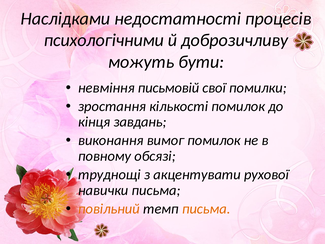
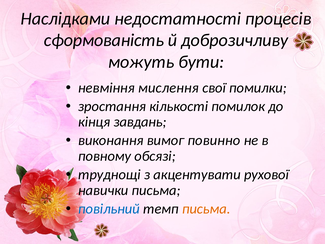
психологічними: психологічними -> сформованість (104, 40)
письмовій: письмовій -> мислення (168, 88)
вимог помилок: помилок -> повинно (214, 140)
повільний colour: orange -> blue (109, 209)
